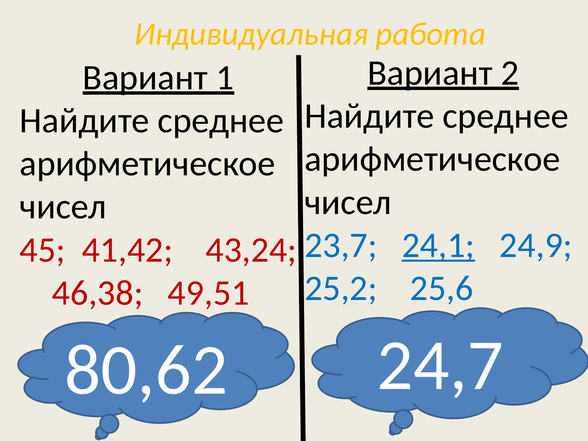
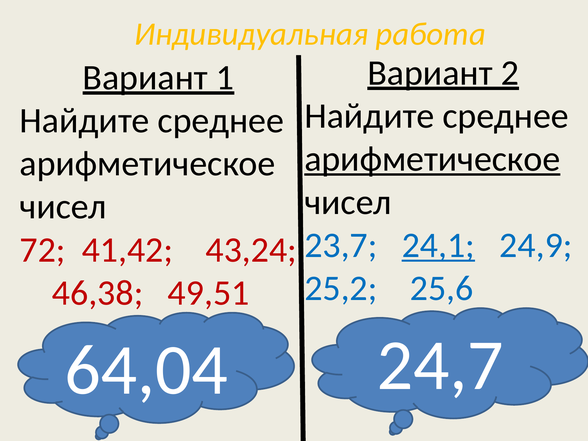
арифметическое underline: none -> present (432, 159)
45: 45 -> 72 (43, 250)
80,62: 80,62 -> 64,04 (146, 370)
